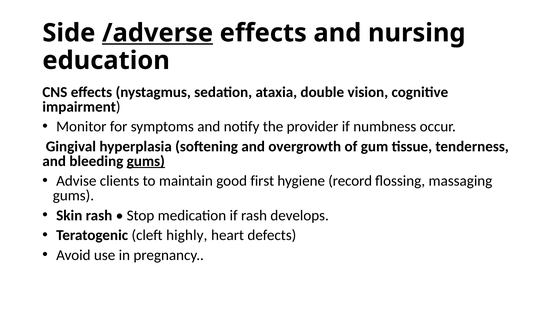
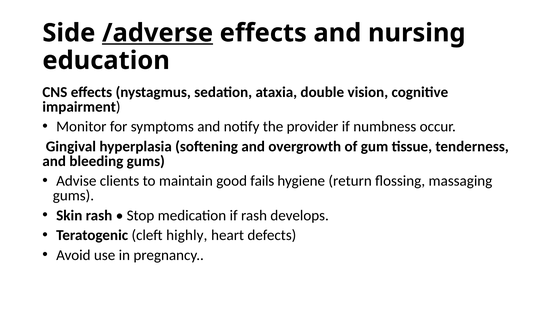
gums underline: present -> none (146, 161)
first: first -> fails (262, 181)
record: record -> return (350, 181)
